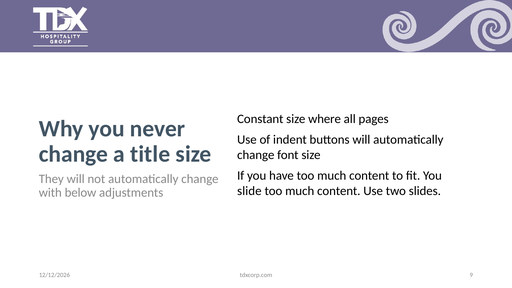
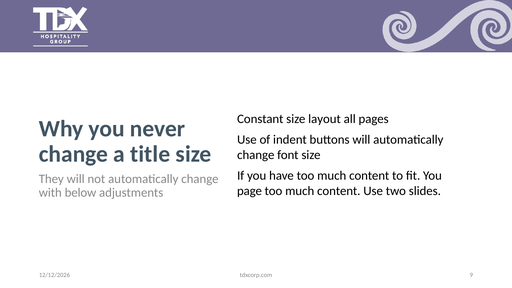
where: where -> layout (325, 119)
slide: slide -> page (249, 191)
